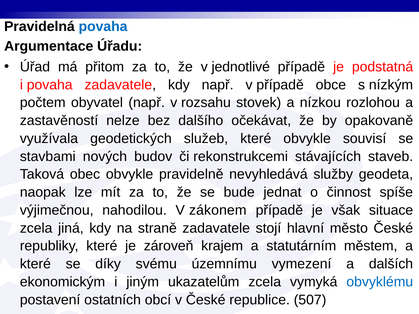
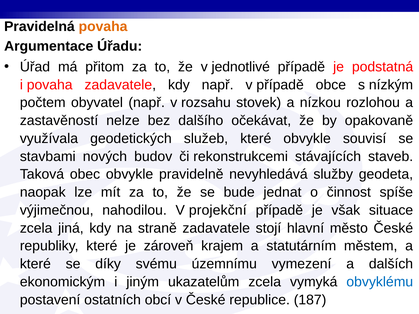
povaha colour: blue -> orange (103, 27)
zákonem: zákonem -> projekční (218, 210)
507: 507 -> 187 (310, 300)
